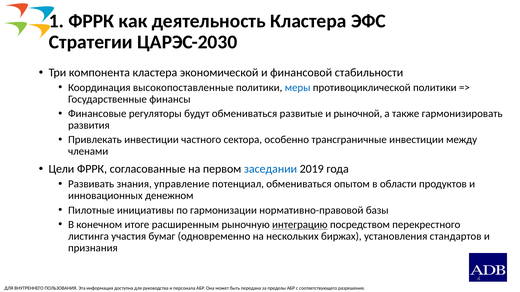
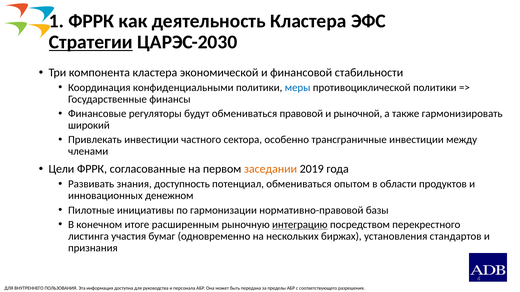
Стратегии underline: none -> present (91, 42)
высокопоставленные: высокопоставленные -> конфиденциальными (183, 88)
развитые: развитые -> правовой (301, 114)
развития: развития -> широкий (89, 126)
заседании colour: blue -> orange (270, 169)
управление: управление -> доступность (182, 184)
